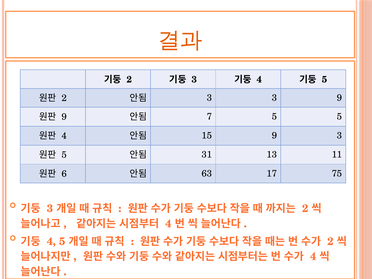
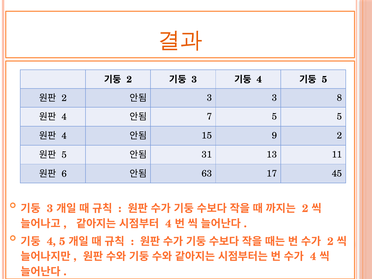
3 9: 9 -> 8 (340, 98)
9: 9 -> 4 (64, 117)
9 3: 3 -> 2 (340, 136)
75: 75 -> 45 (337, 173)
